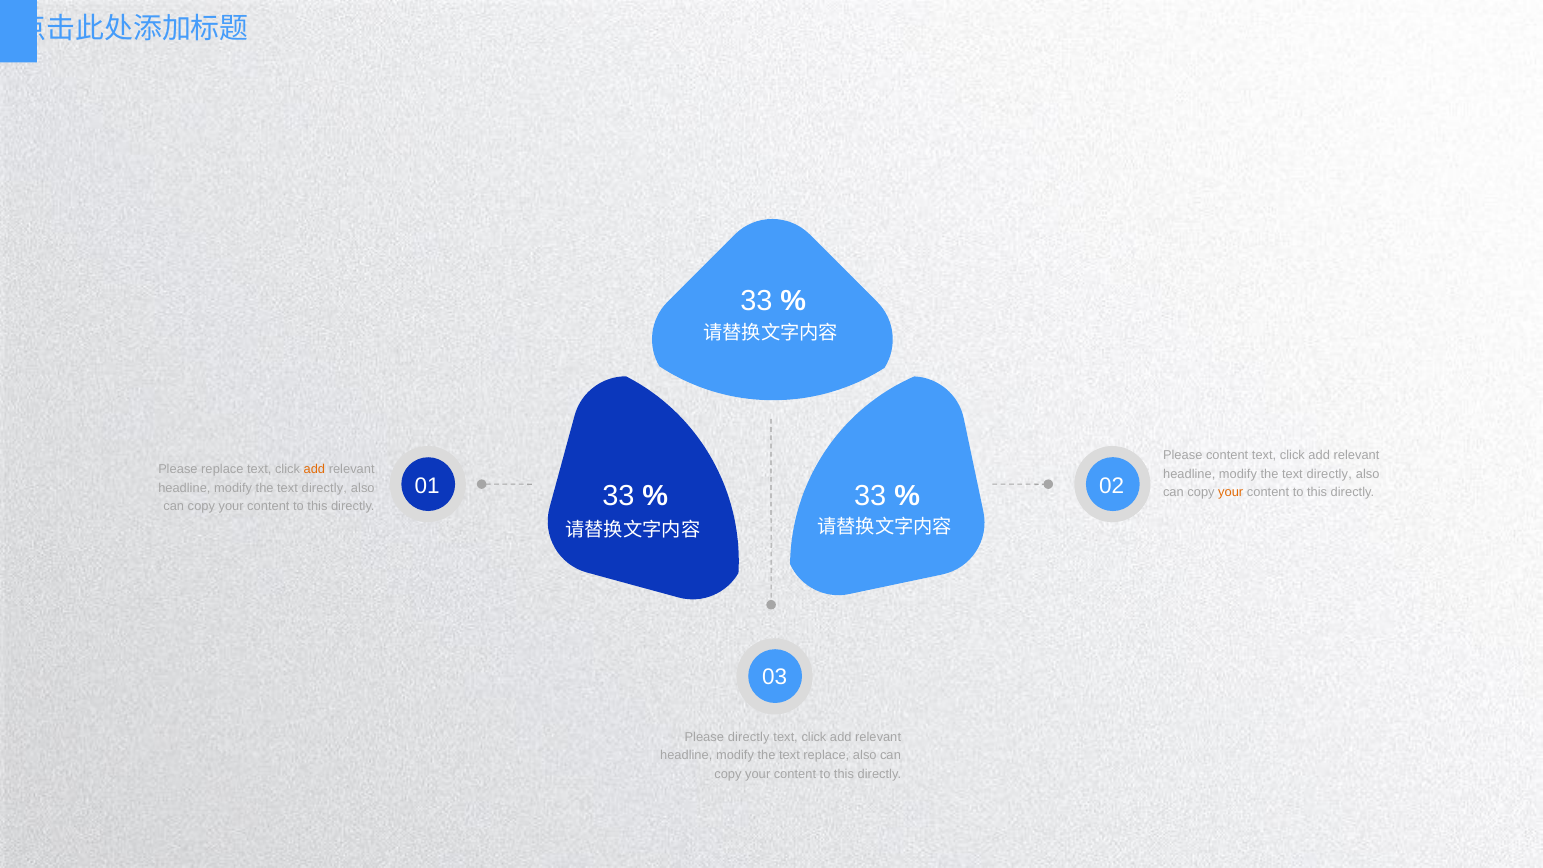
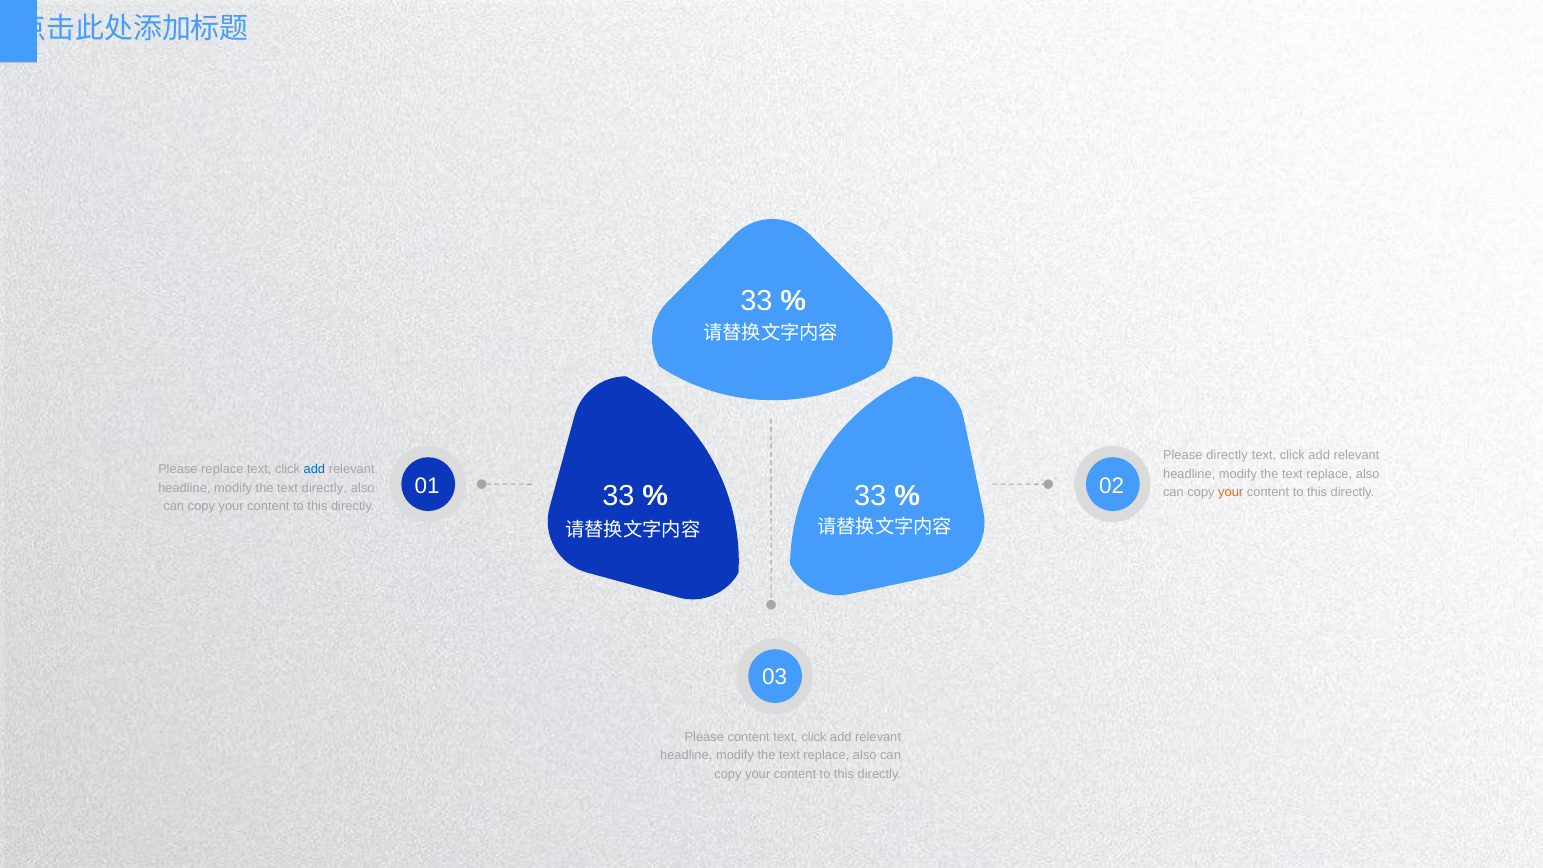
Please content: content -> directly (1227, 455)
add colour: orange -> blue (314, 470)
directly: directly -> replace (1329, 474)
Please directly: directly -> content (749, 737)
